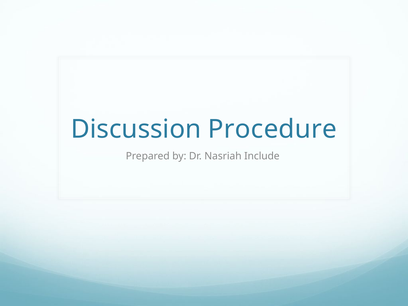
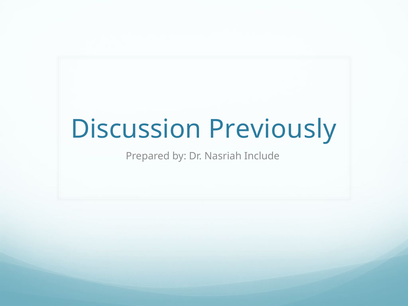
Procedure: Procedure -> Previously (272, 129)
